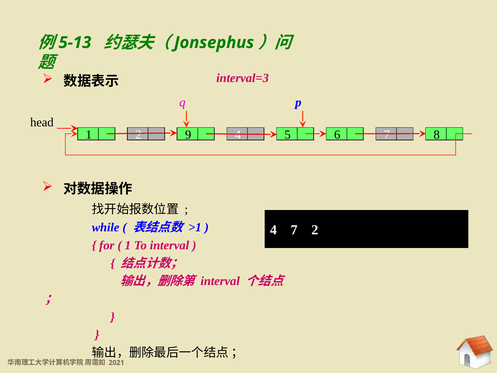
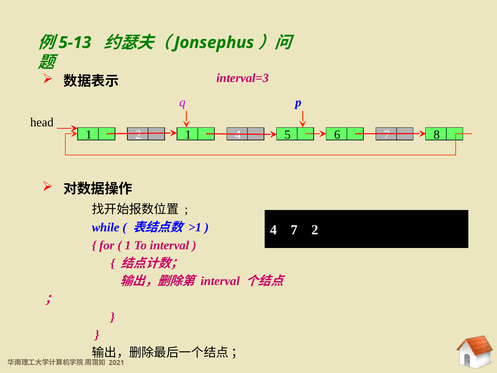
2 9: 9 -> 1 (188, 135)
